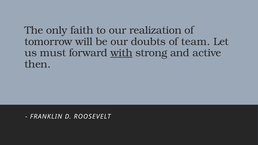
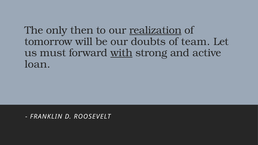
faith: faith -> then (82, 30)
realization underline: none -> present (155, 30)
then: then -> loan (38, 64)
